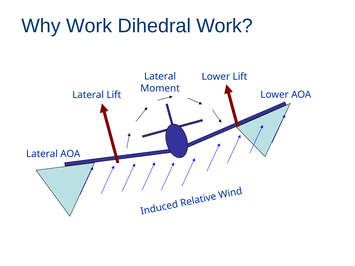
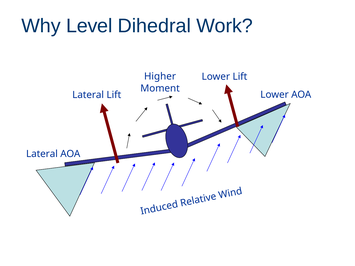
Why Work: Work -> Level (89, 26)
Lateral: Lateral -> Higher (160, 77)
